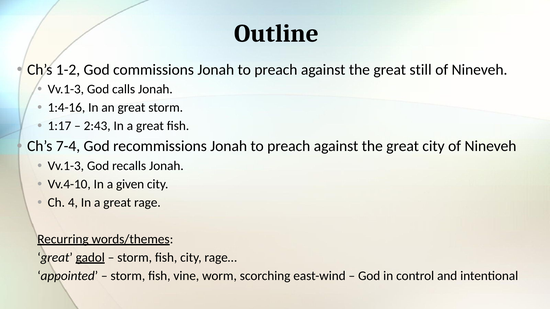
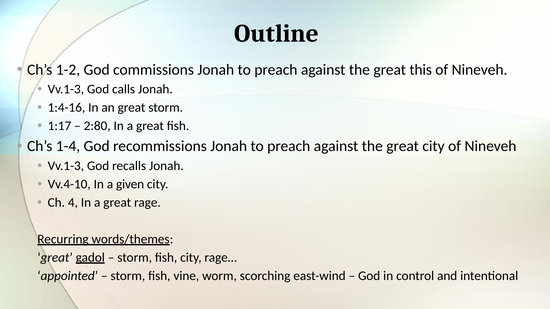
still: still -> this (421, 70)
2:43: 2:43 -> 2:80 (97, 126)
7-4: 7-4 -> 1-4 (68, 146)
